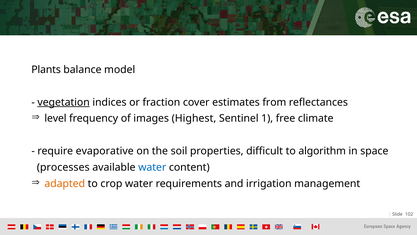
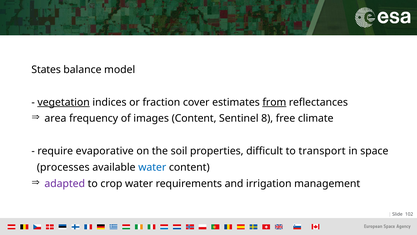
Plants: Plants -> States (46, 70)
from underline: none -> present (274, 102)
level: level -> area (55, 118)
images Highest: Highest -> Content (194, 118)
1: 1 -> 8 (267, 118)
algorithm: algorithm -> transport (322, 151)
adapted colour: orange -> purple (65, 183)
